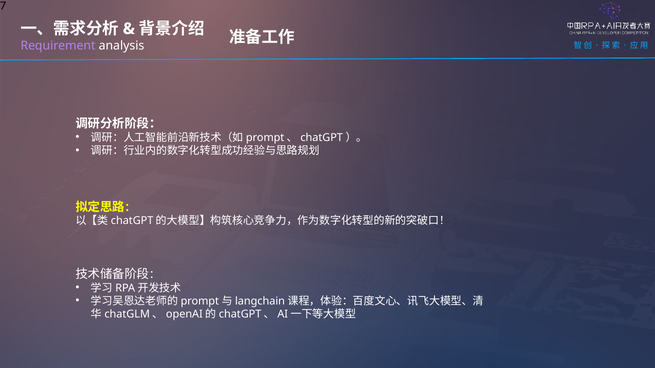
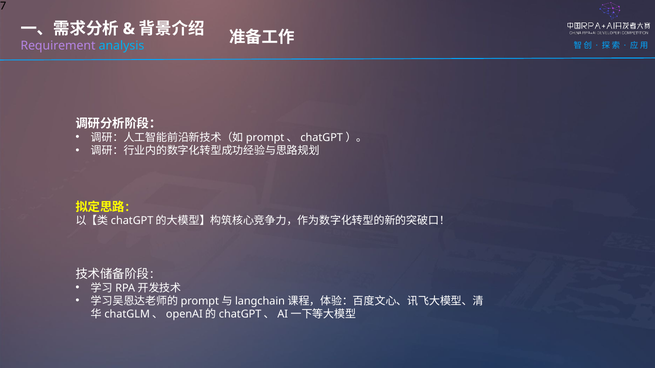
analysis colour: white -> light blue (121, 46)
